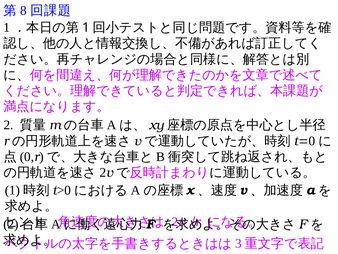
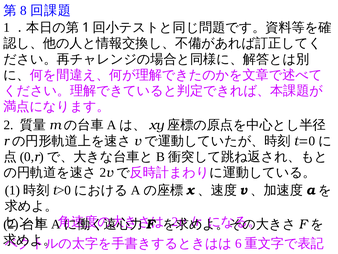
3: 3 -> 6 (238, 243)
